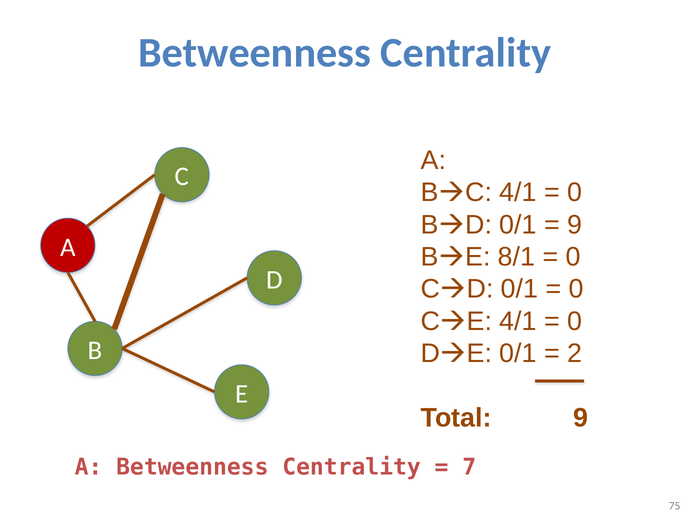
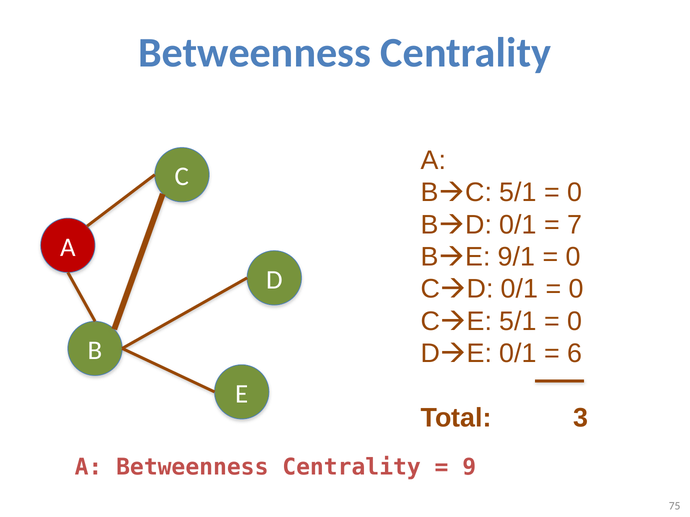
C 4/1: 4/1 -> 5/1 (518, 193)
9: 9 -> 7 (575, 225)
8/1: 8/1 -> 9/1 (517, 257)
E 4/1: 4/1 -> 5/1 (518, 322)
2: 2 -> 6 (575, 354)
Total 9: 9 -> 3 (581, 418)
7: 7 -> 9 (469, 468)
